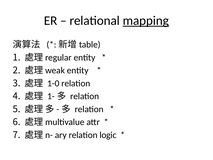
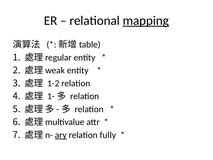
1-0: 1-0 -> 1-2 (53, 83)
ary underline: none -> present (61, 135)
logic: logic -> fully (108, 135)
